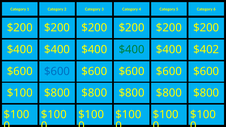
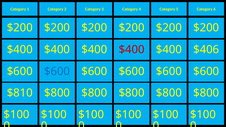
$400 colour: green -> red (132, 50)
$402: $402 -> $406 (206, 50)
$100: $100 -> $810 (20, 93)
